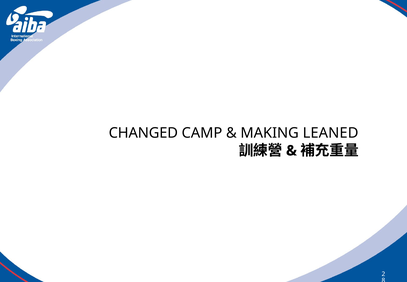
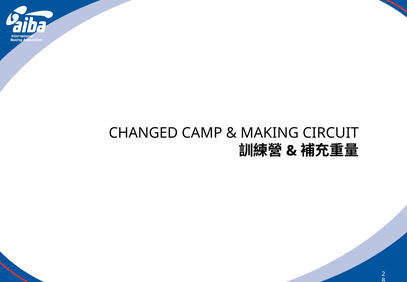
LEANED: LEANED -> CIRCUIT (331, 133)
